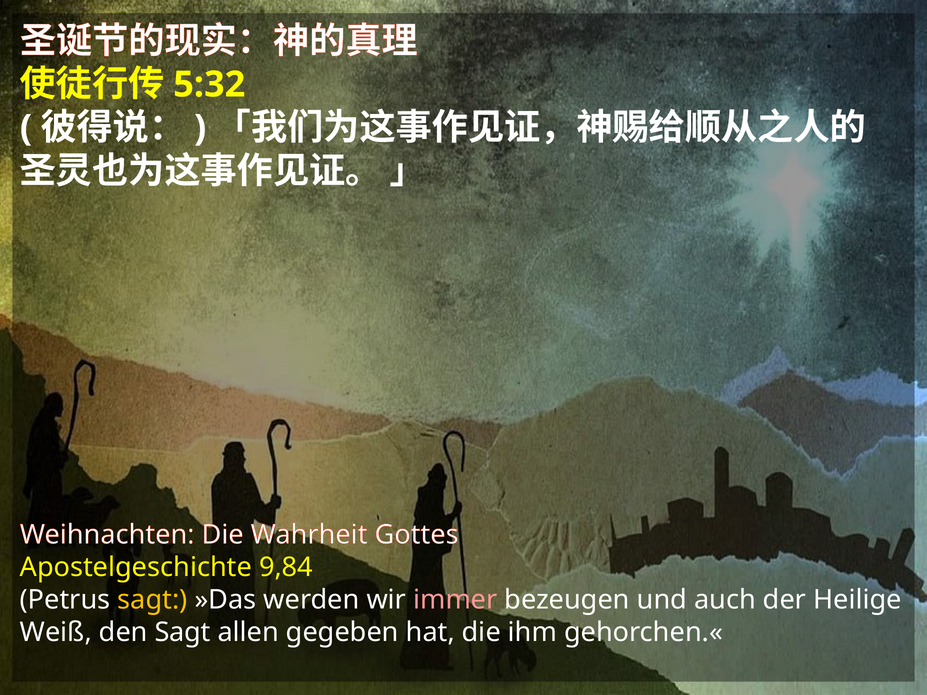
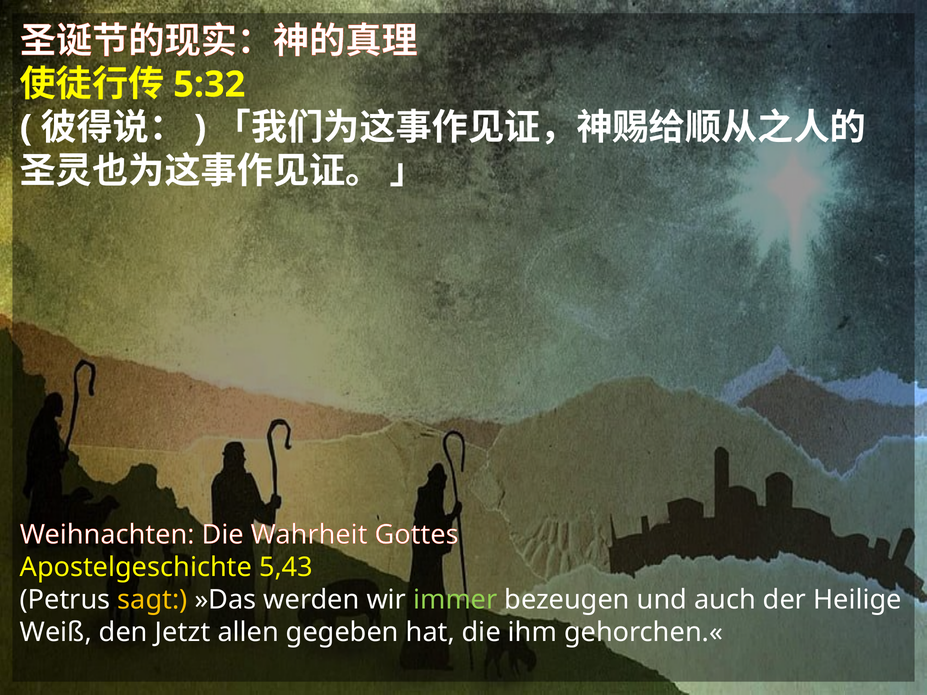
9,84: 9,84 -> 5,43 (286, 567)
immer colour: pink -> light green (455, 600)
den Sagt: Sagt -> Jetzt (183, 633)
